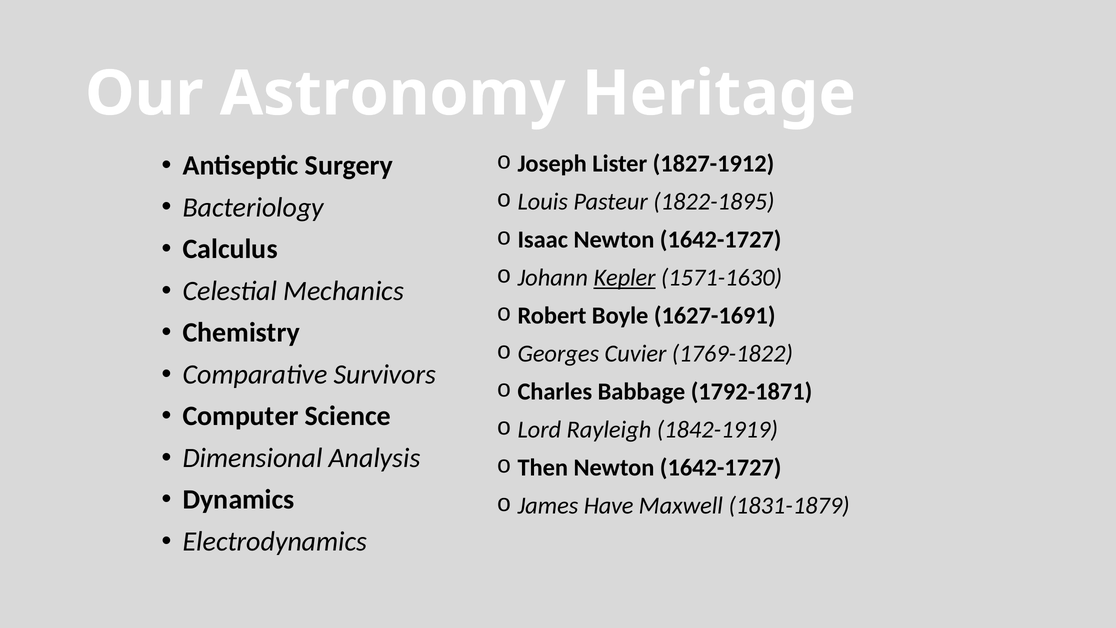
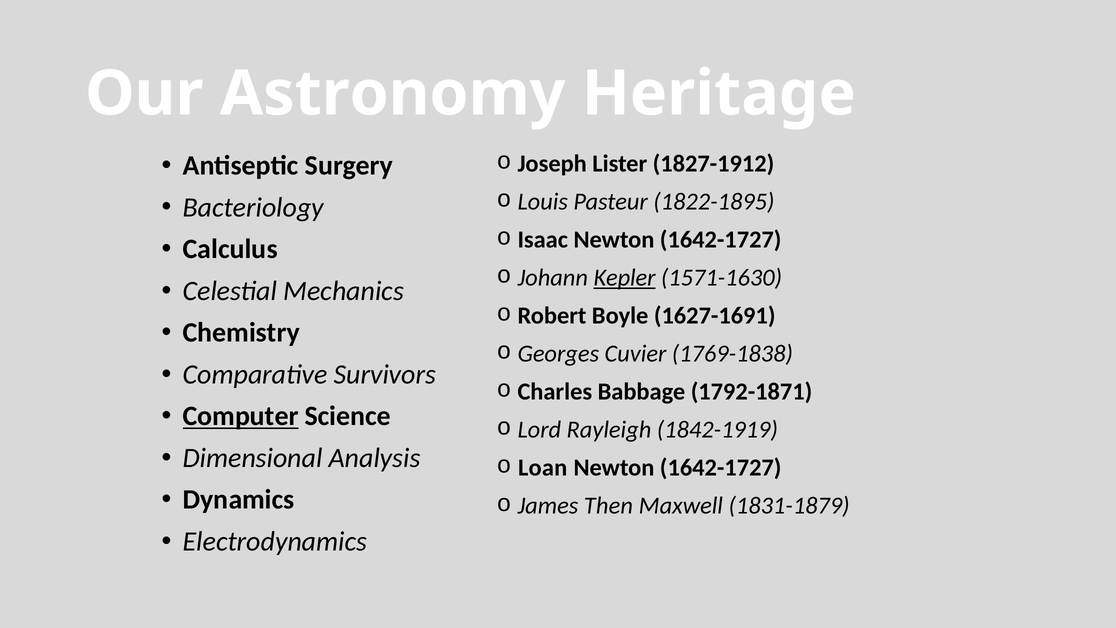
1769-1822: 1769-1822 -> 1769-1838 (732, 354)
Computer underline: none -> present (241, 416)
Then: Then -> Loan (543, 468)
Have: Have -> Then (608, 506)
